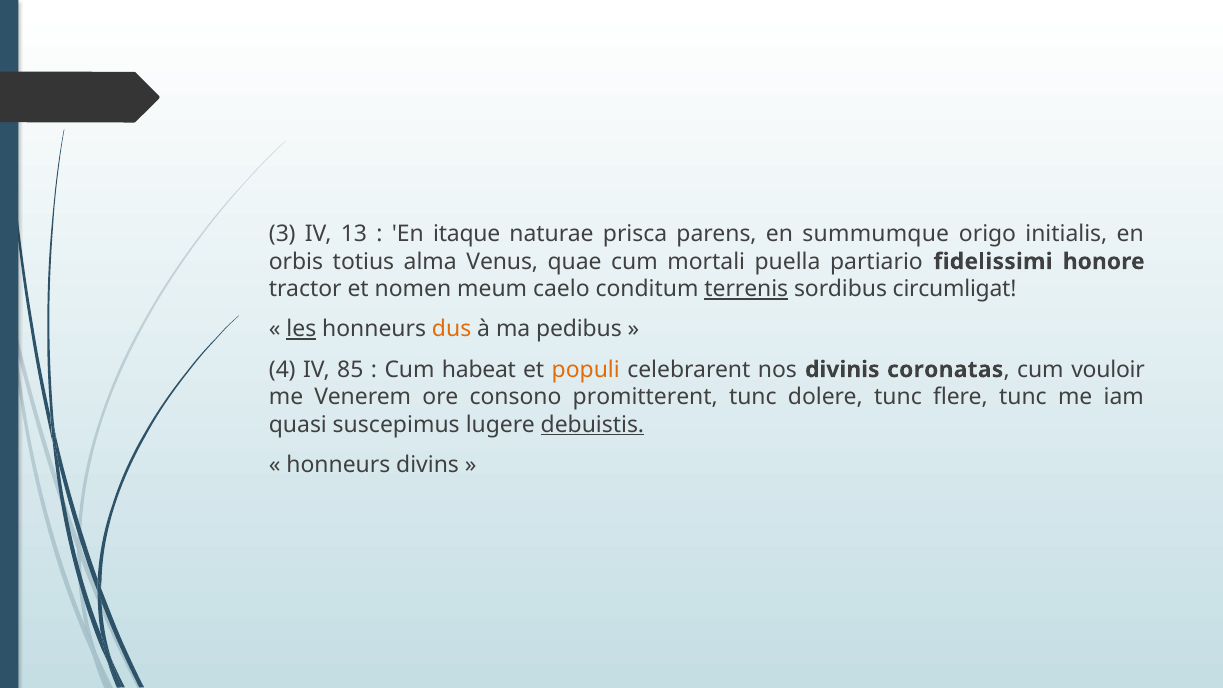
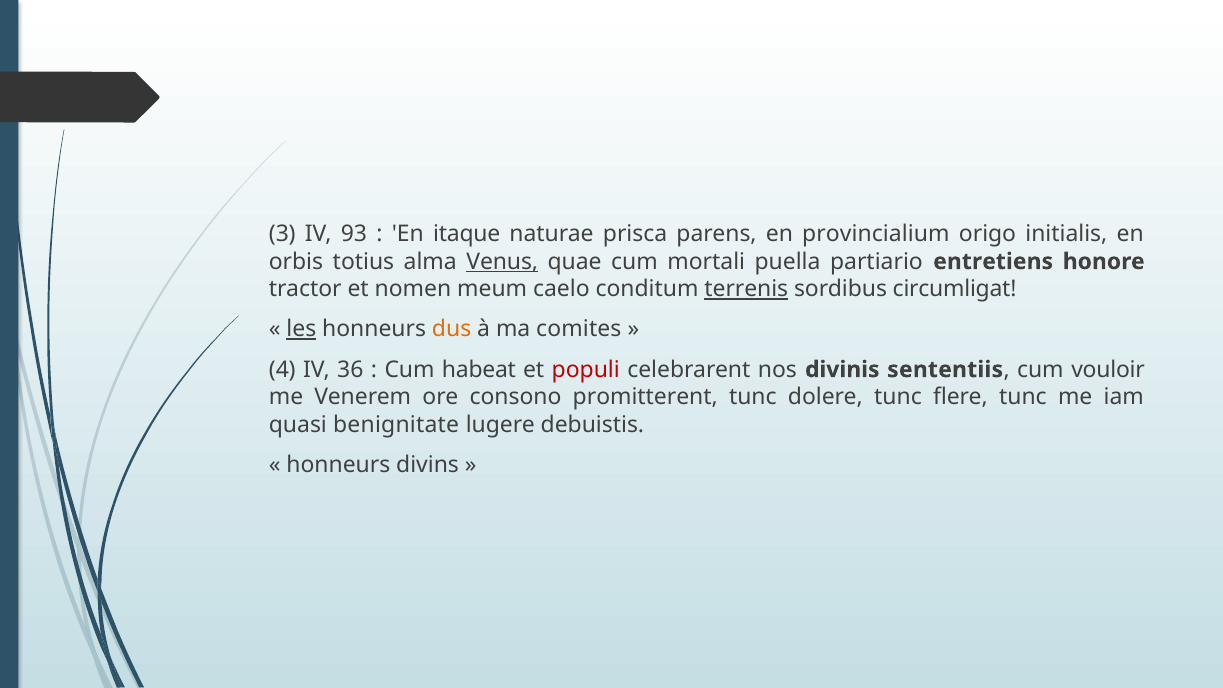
13: 13 -> 93 (354, 234)
summumque: summumque -> provincialium (876, 234)
Venus underline: none -> present (502, 262)
fidelissimi: fidelissimi -> entretiens (993, 262)
pedibus: pedibus -> comites (579, 329)
85: 85 -> 36 (350, 370)
populi colour: orange -> red (586, 370)
coronatas: coronatas -> sententiis (945, 370)
suscepimus: suscepimus -> benignitate (396, 425)
debuistis underline: present -> none (592, 425)
